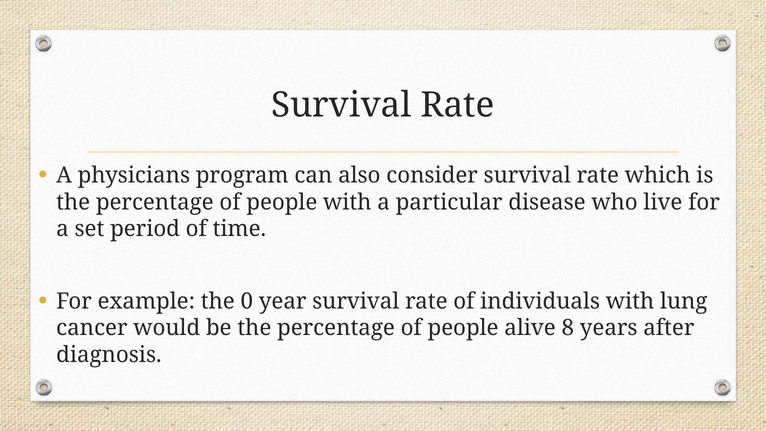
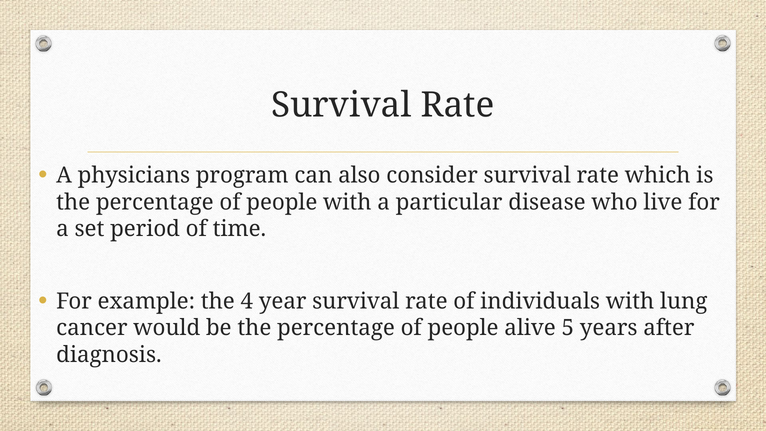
0: 0 -> 4 (247, 301)
8: 8 -> 5 (568, 328)
